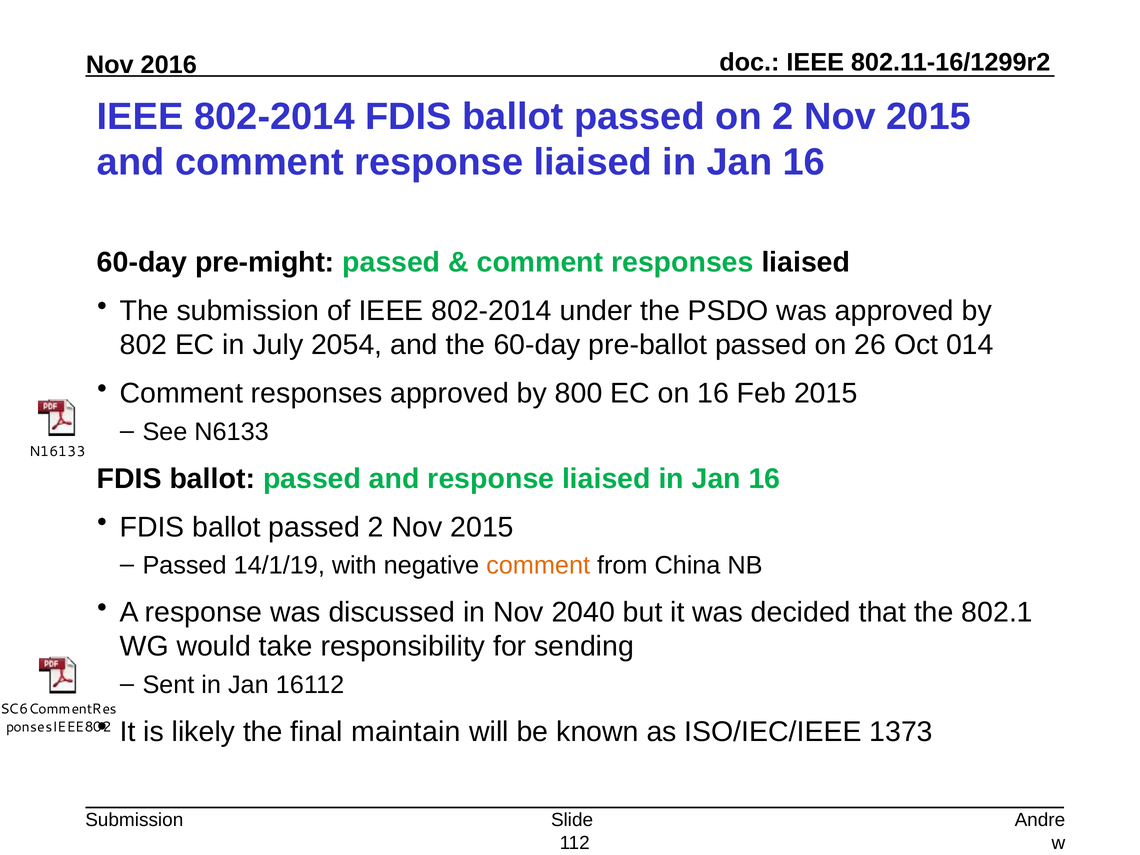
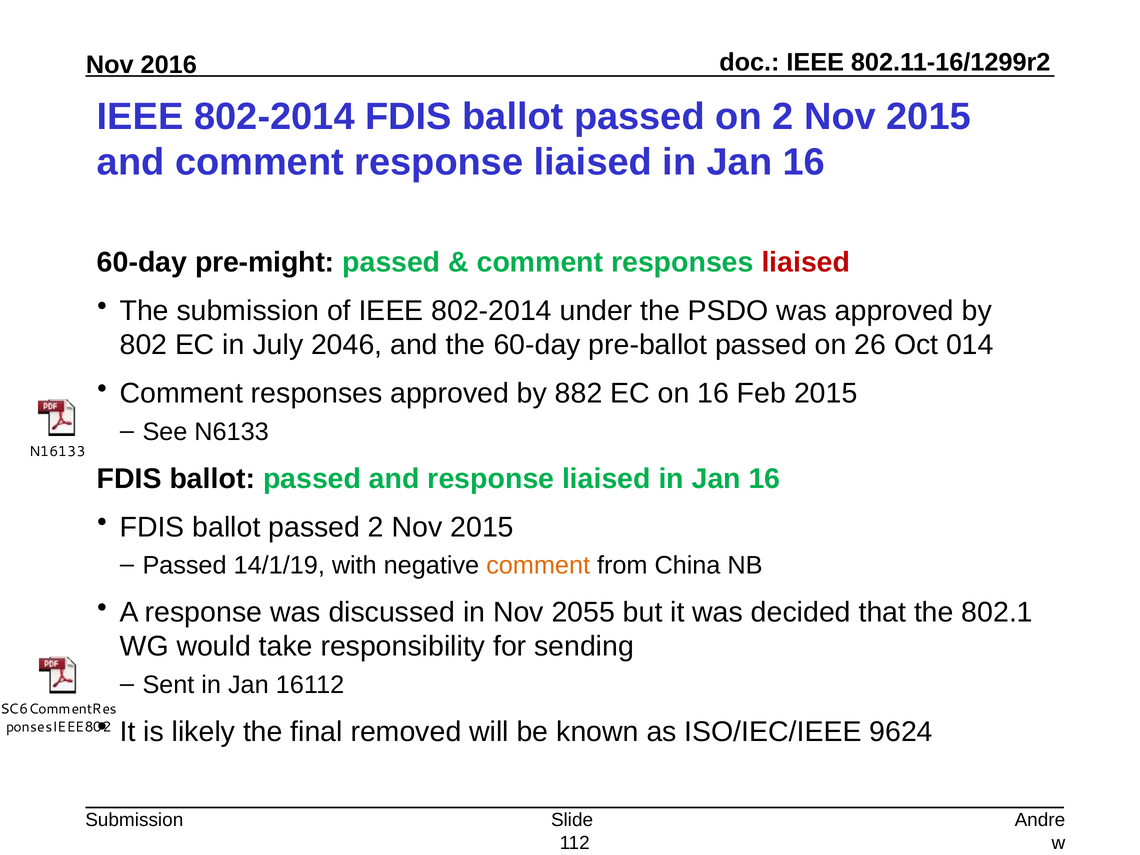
liaised colour: black -> red (806, 262)
2054: 2054 -> 2046 (347, 345)
800: 800 -> 882 (579, 393)
2040: 2040 -> 2055 (583, 612)
maintain: maintain -> removed (406, 732)
1373: 1373 -> 9624 (901, 732)
